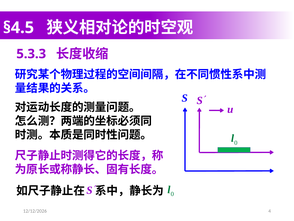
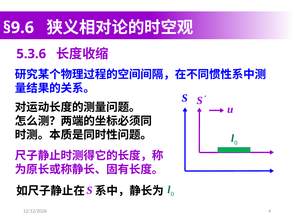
§4.5: §4.5 -> §9.6 (18, 28)
5.3.3: 5.3.3 -> 5.3.6 (31, 54)
